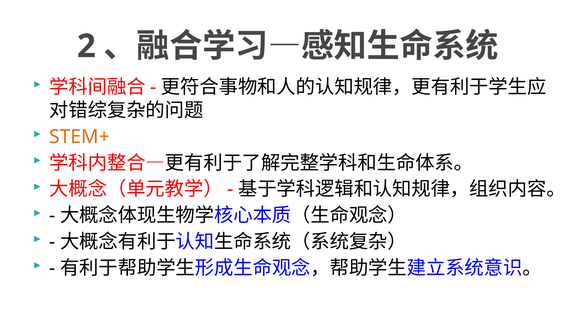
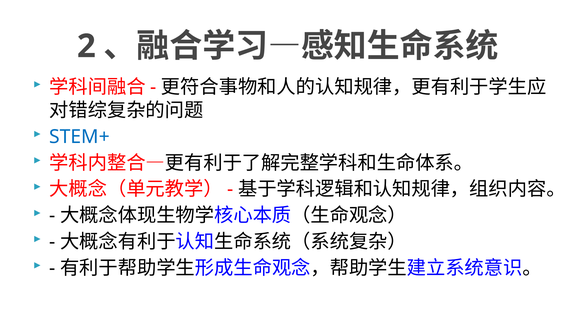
STEM+ colour: orange -> blue (79, 137)
